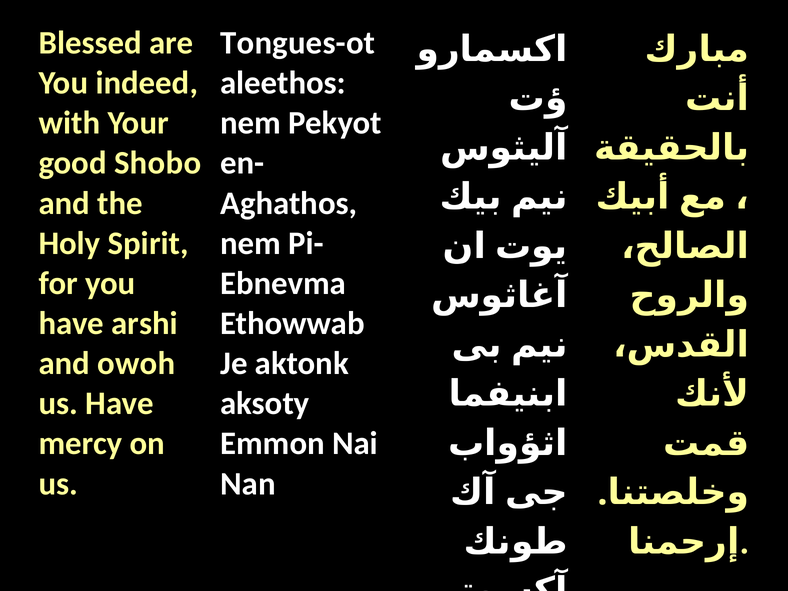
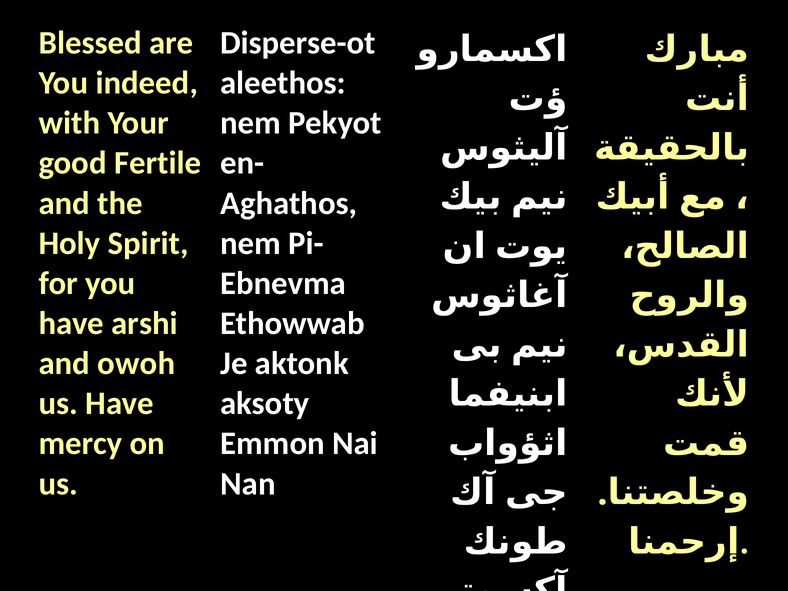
Tongues-ot: Tongues-ot -> Disperse-ot (298, 43)
Shobo: Shobo -> Fertile (158, 163)
